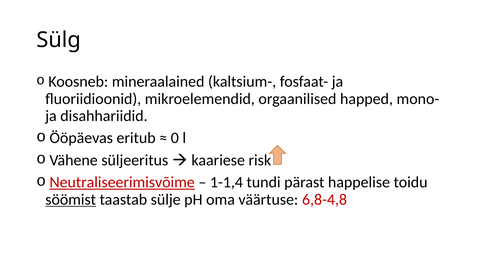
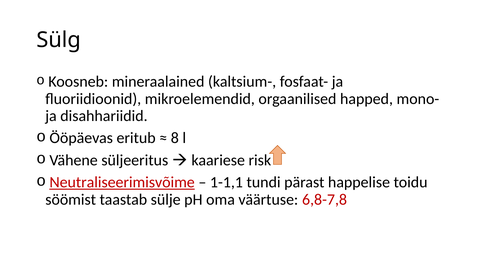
0: 0 -> 8 (175, 138)
1-1,4: 1-1,4 -> 1-1,1 (226, 183)
söömist underline: present -> none (71, 200)
6,8-4,8: 6,8-4,8 -> 6,8-7,8 (325, 200)
